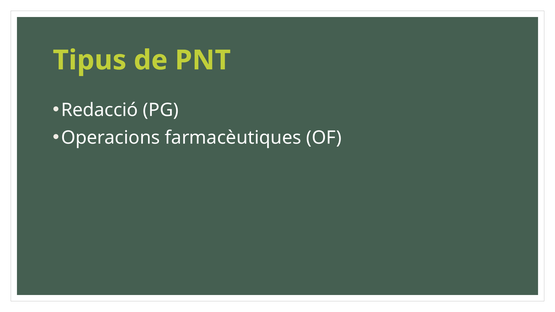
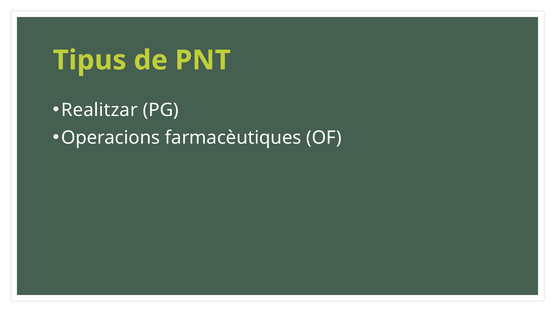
Redacció: Redacció -> Realitzar (99, 110)
